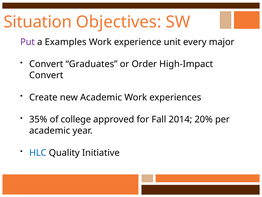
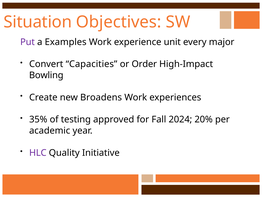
Graduates: Graduates -> Capacities (92, 64)
Convert: Convert -> Bowling (46, 75)
new Academic: Academic -> Broadens (101, 97)
college: college -> testing (76, 119)
2014: 2014 -> 2024 (180, 119)
HLC colour: blue -> purple (38, 152)
